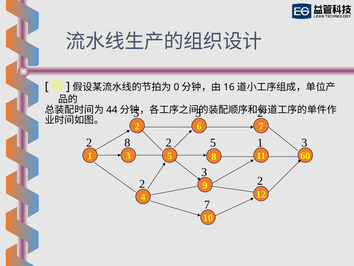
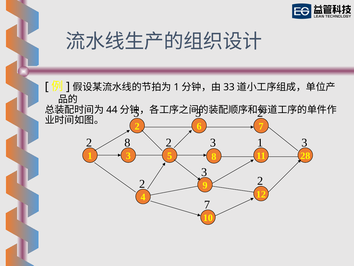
0: 0 -> 1 (176, 87)
16: 16 -> 33 (229, 87)
5: 5 -> 3 (213, 142)
60: 60 -> 28 (305, 156)
